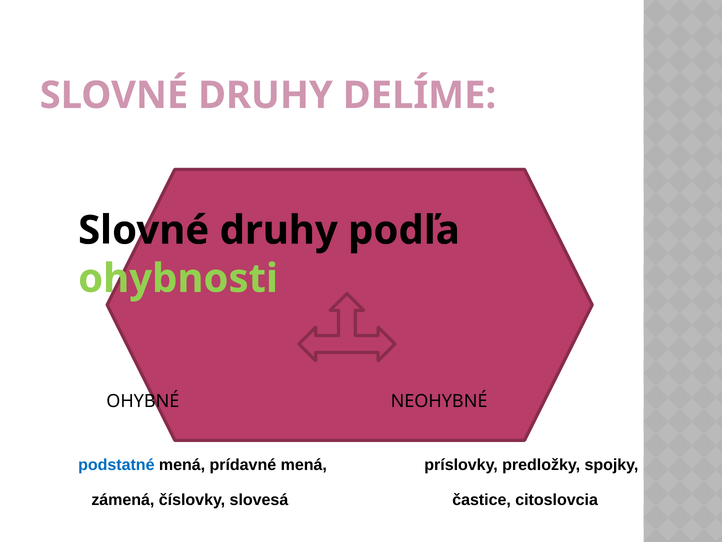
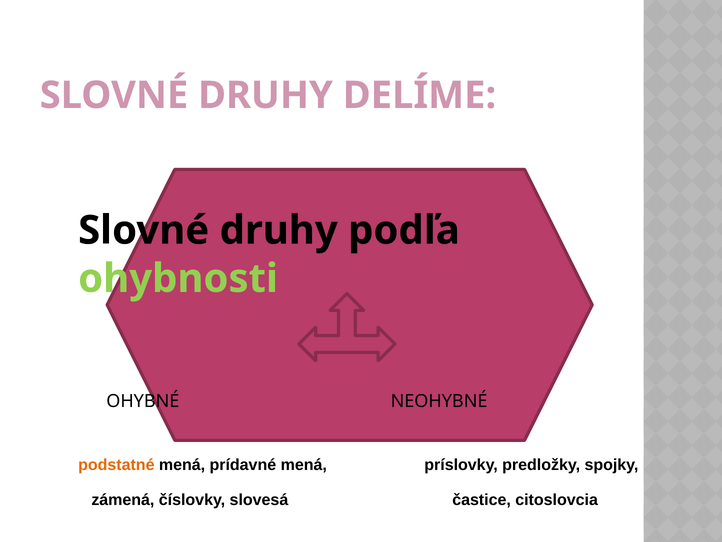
podstatné colour: blue -> orange (116, 464)
